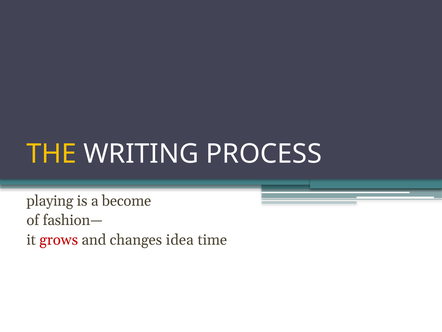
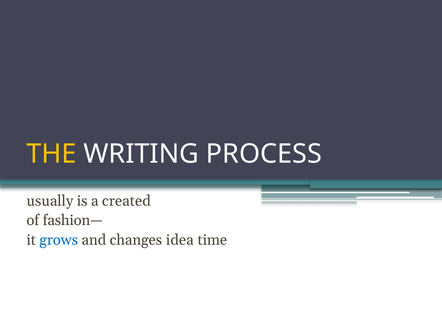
playing: playing -> usually (50, 201)
become: become -> created (126, 201)
grows colour: red -> blue (59, 240)
